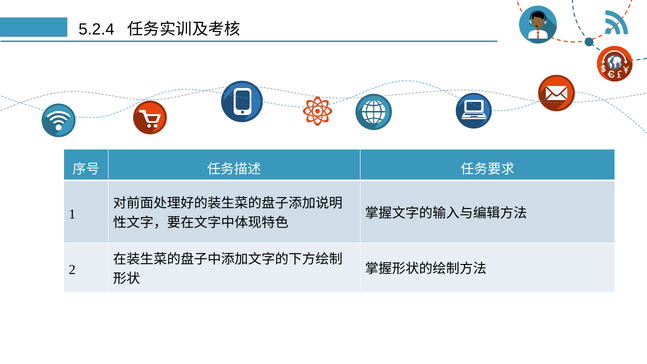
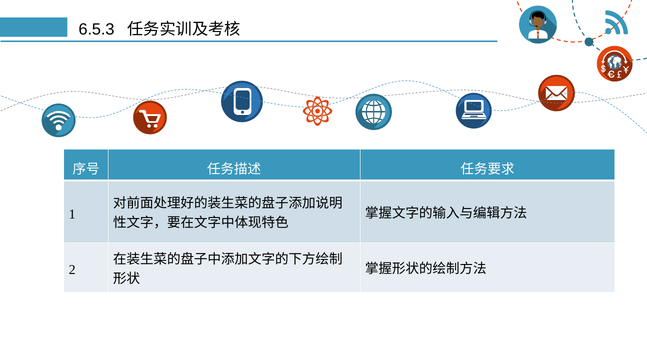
5.2.4: 5.2.4 -> 6.5.3 (96, 29)
